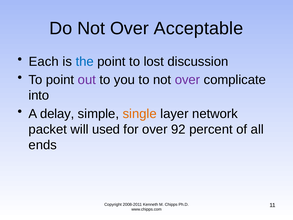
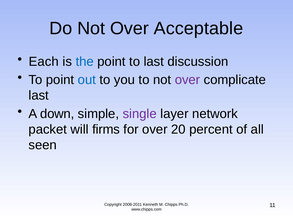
to lost: lost -> last (154, 61)
out colour: purple -> blue (87, 80)
into: into -> last (39, 95)
delay: delay -> down (57, 114)
single colour: orange -> purple (140, 114)
used: used -> firms (106, 129)
92: 92 -> 20 (178, 129)
ends: ends -> seen (43, 145)
